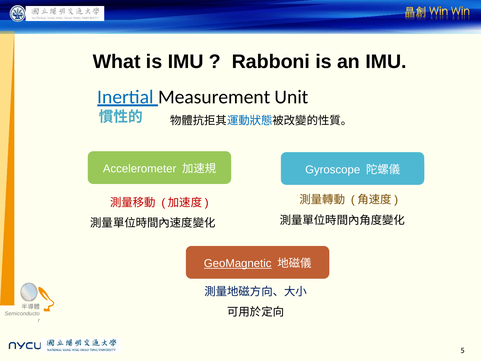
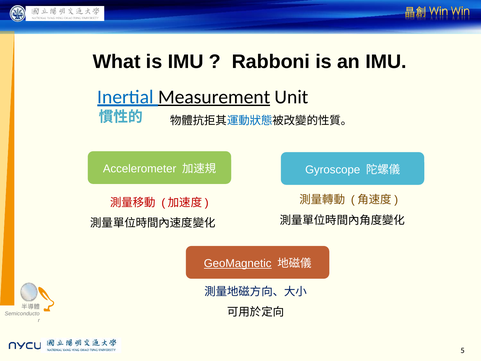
Measurement underline: none -> present (214, 97)
